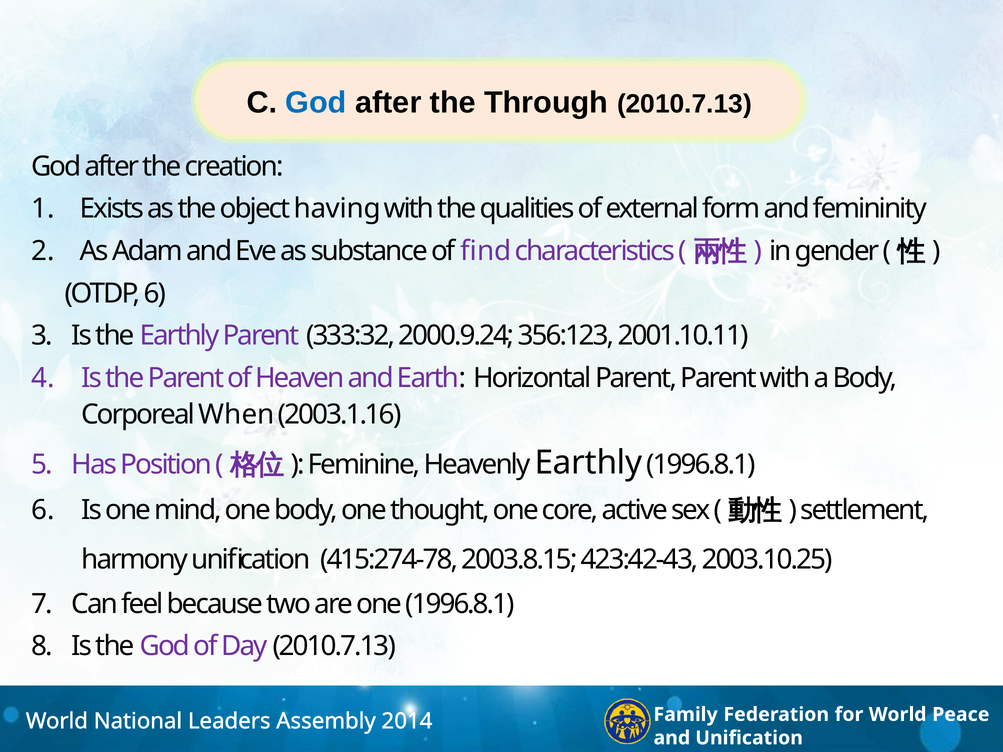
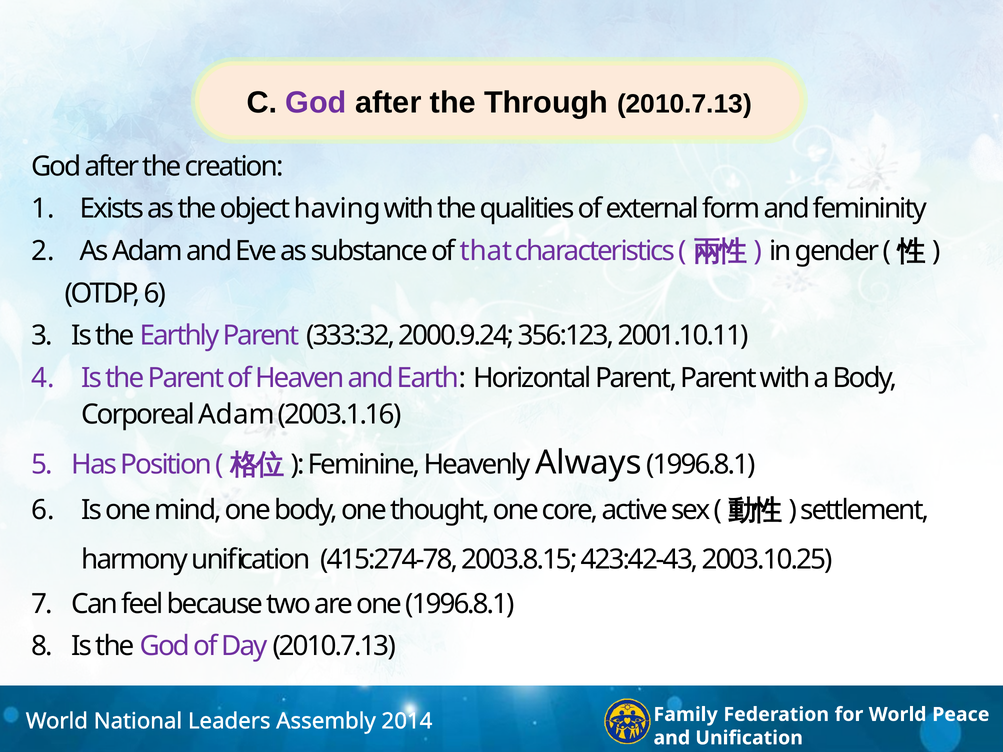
God colour: blue -> purple (316, 103)
find: find -> that (486, 251)
Corporeal When: When -> Adam (236, 415)
Heavenly Earthly: Earthly -> Always (588, 463)
